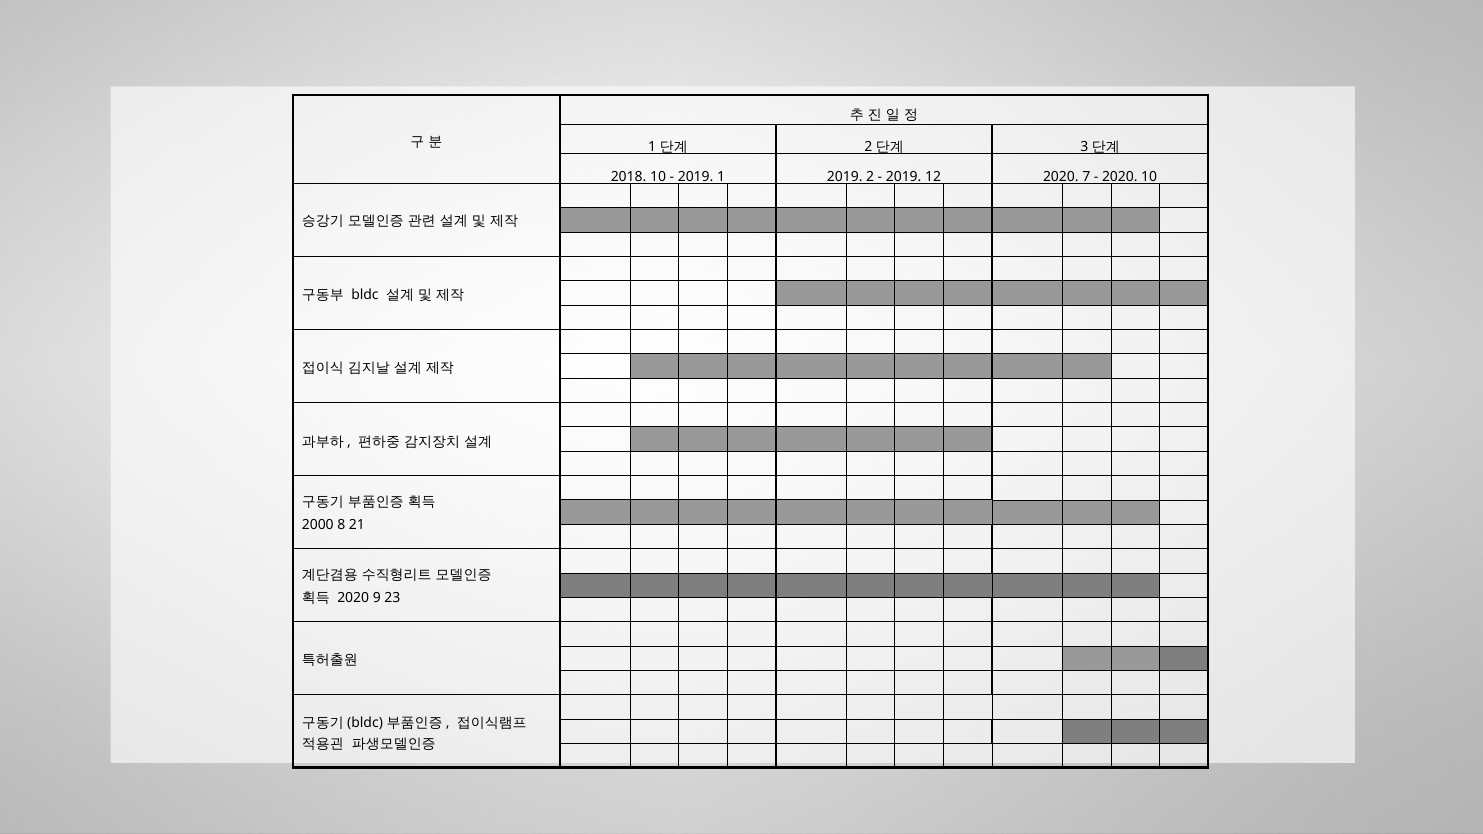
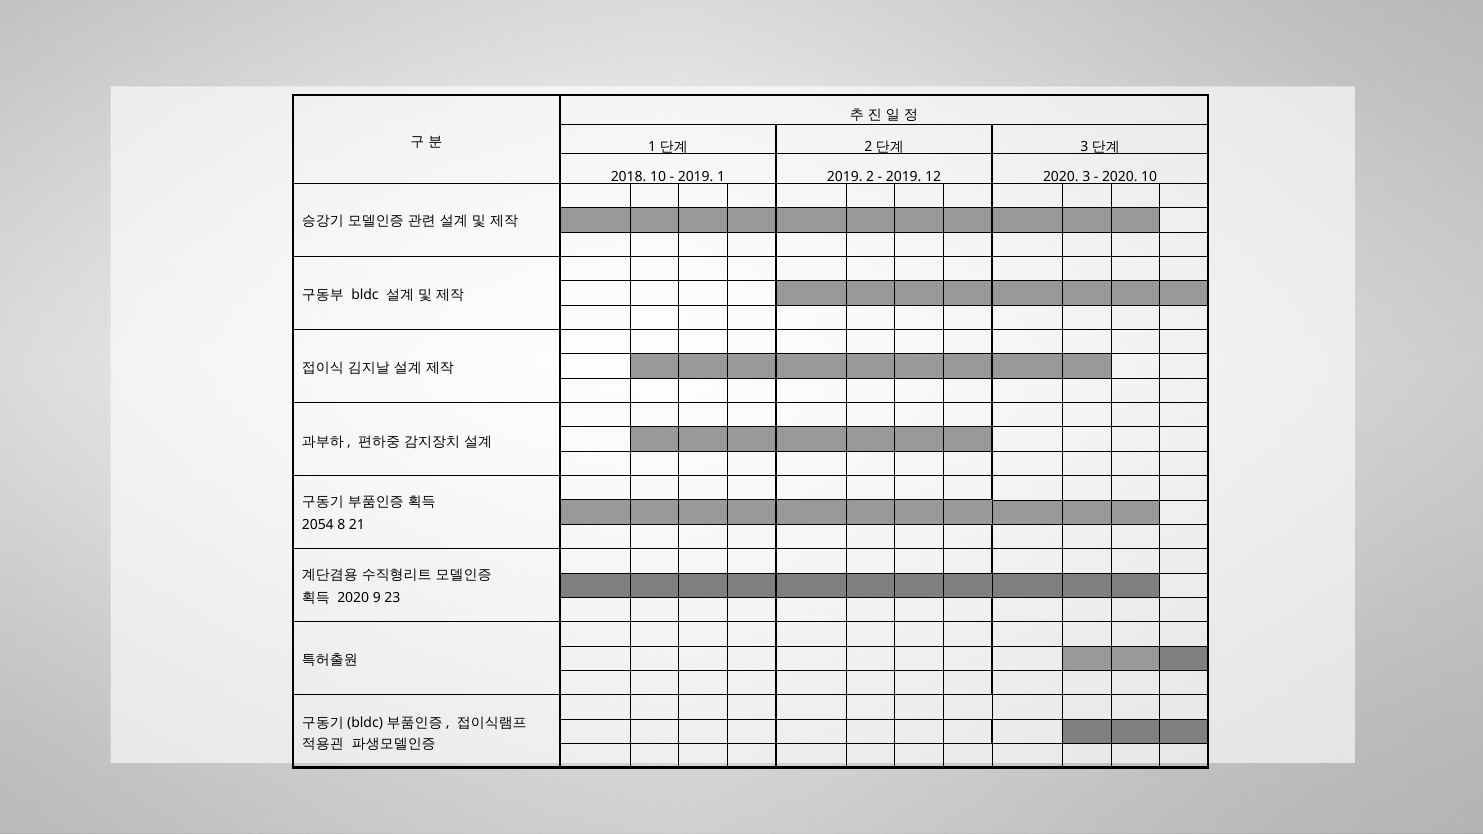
2020 7: 7 -> 3 (1086, 176)
2000: 2000 -> 2054 (318, 525)
